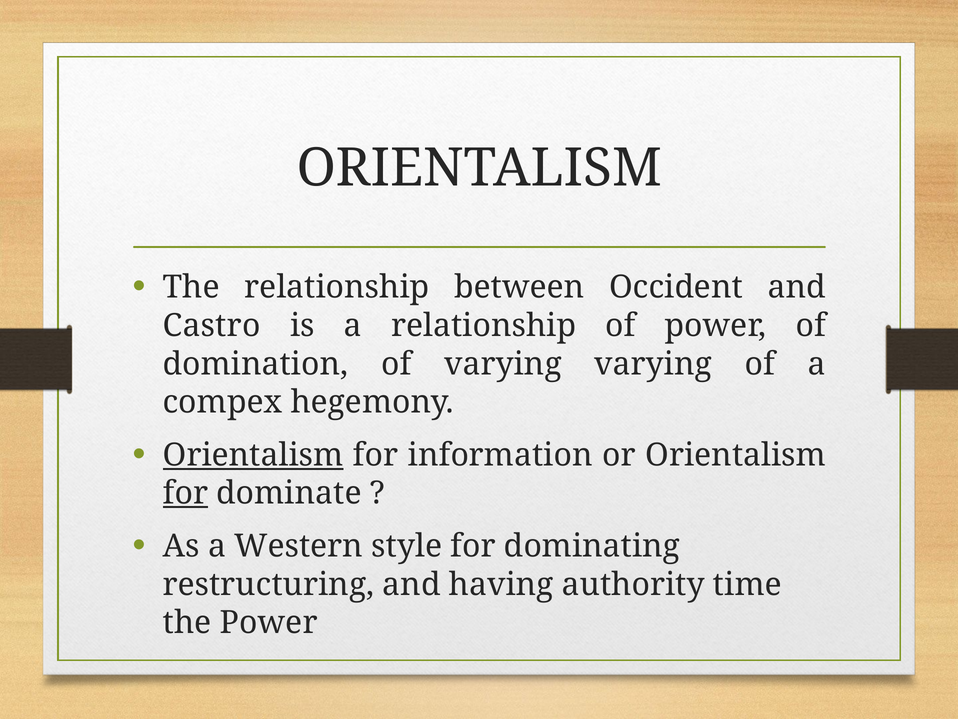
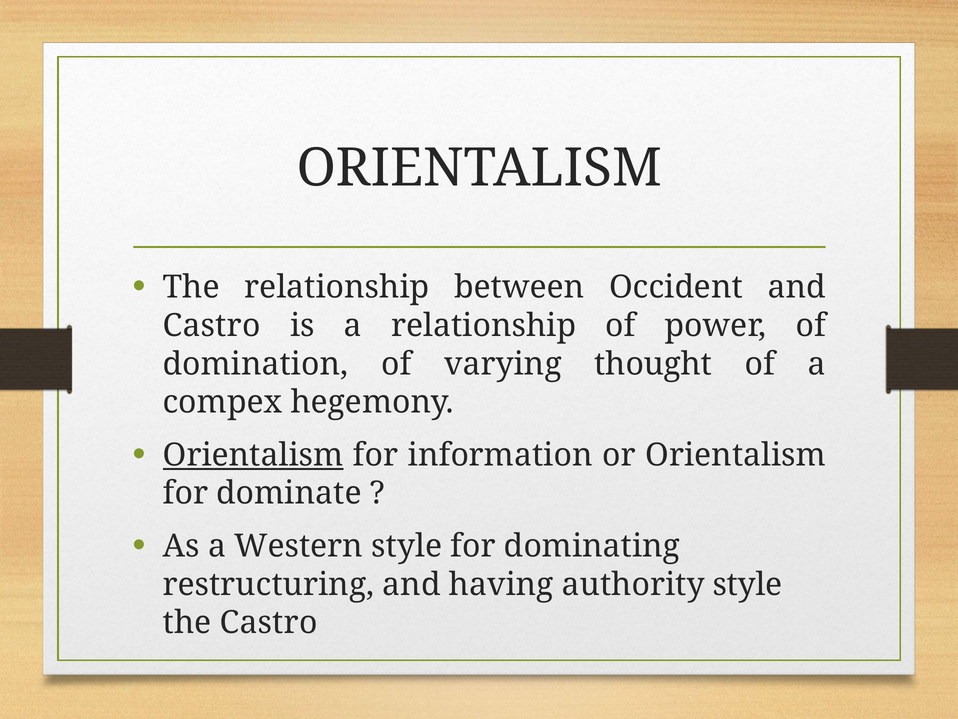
varying varying: varying -> thought (653, 364)
for underline: present -> none (185, 493)
authority time: time -> style (748, 584)
the Power: Power -> Castro (269, 622)
